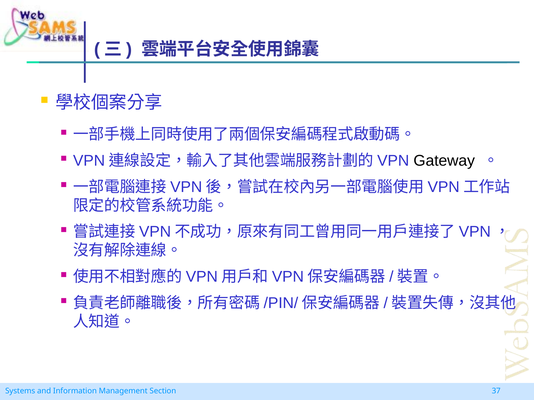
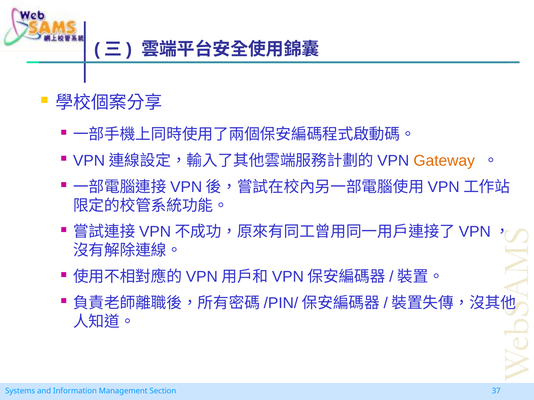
Gateway colour: black -> orange (444, 161)
